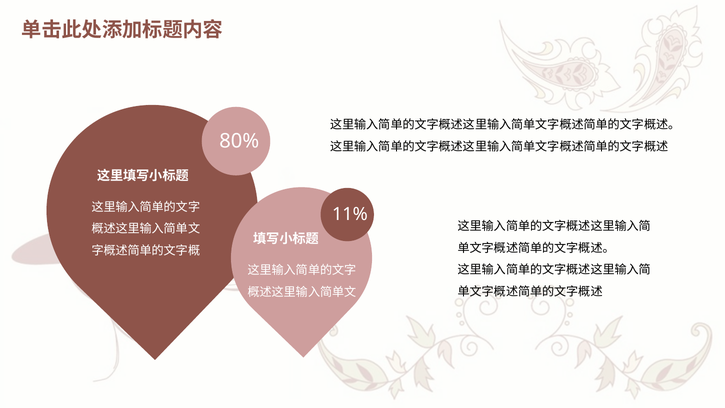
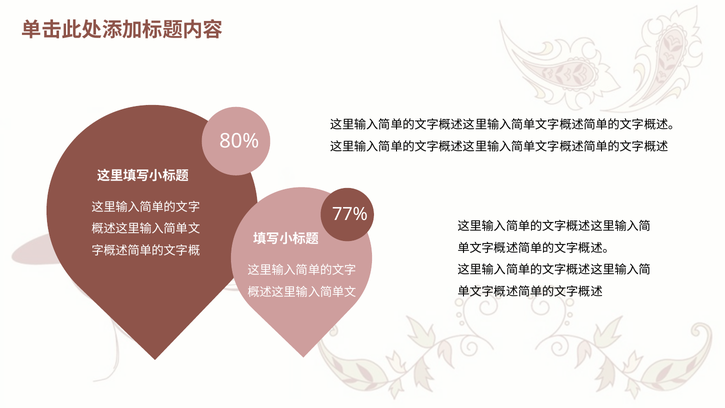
11%: 11% -> 77% (350, 214)
